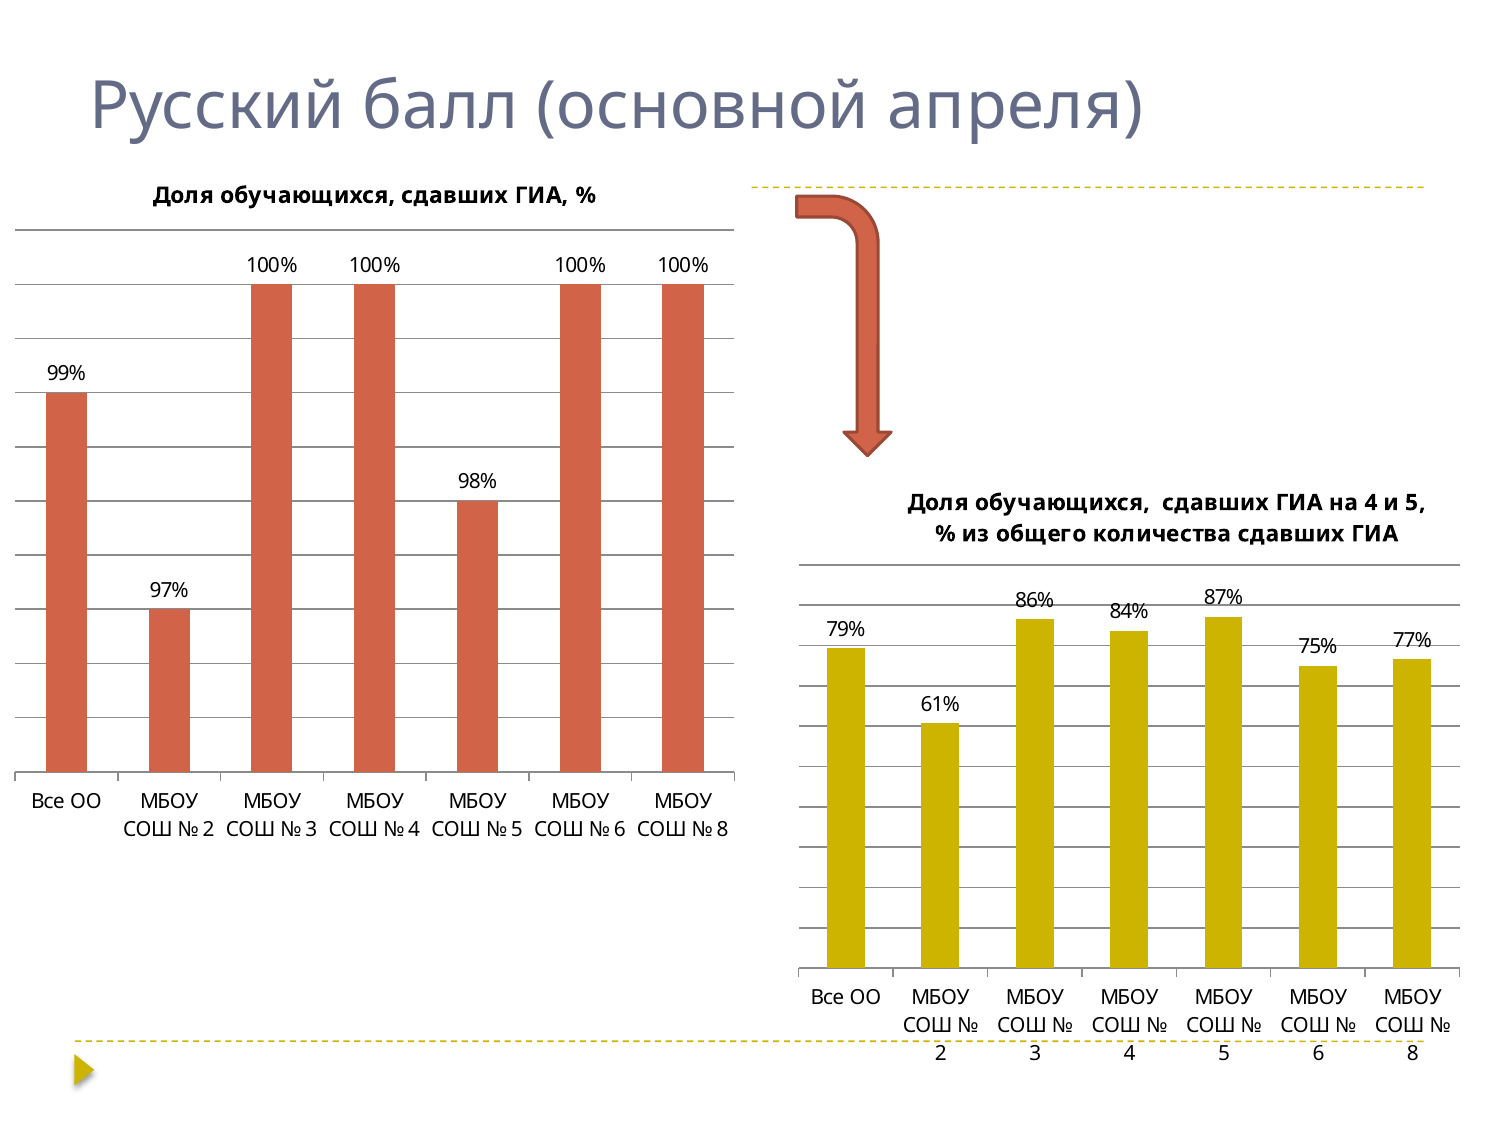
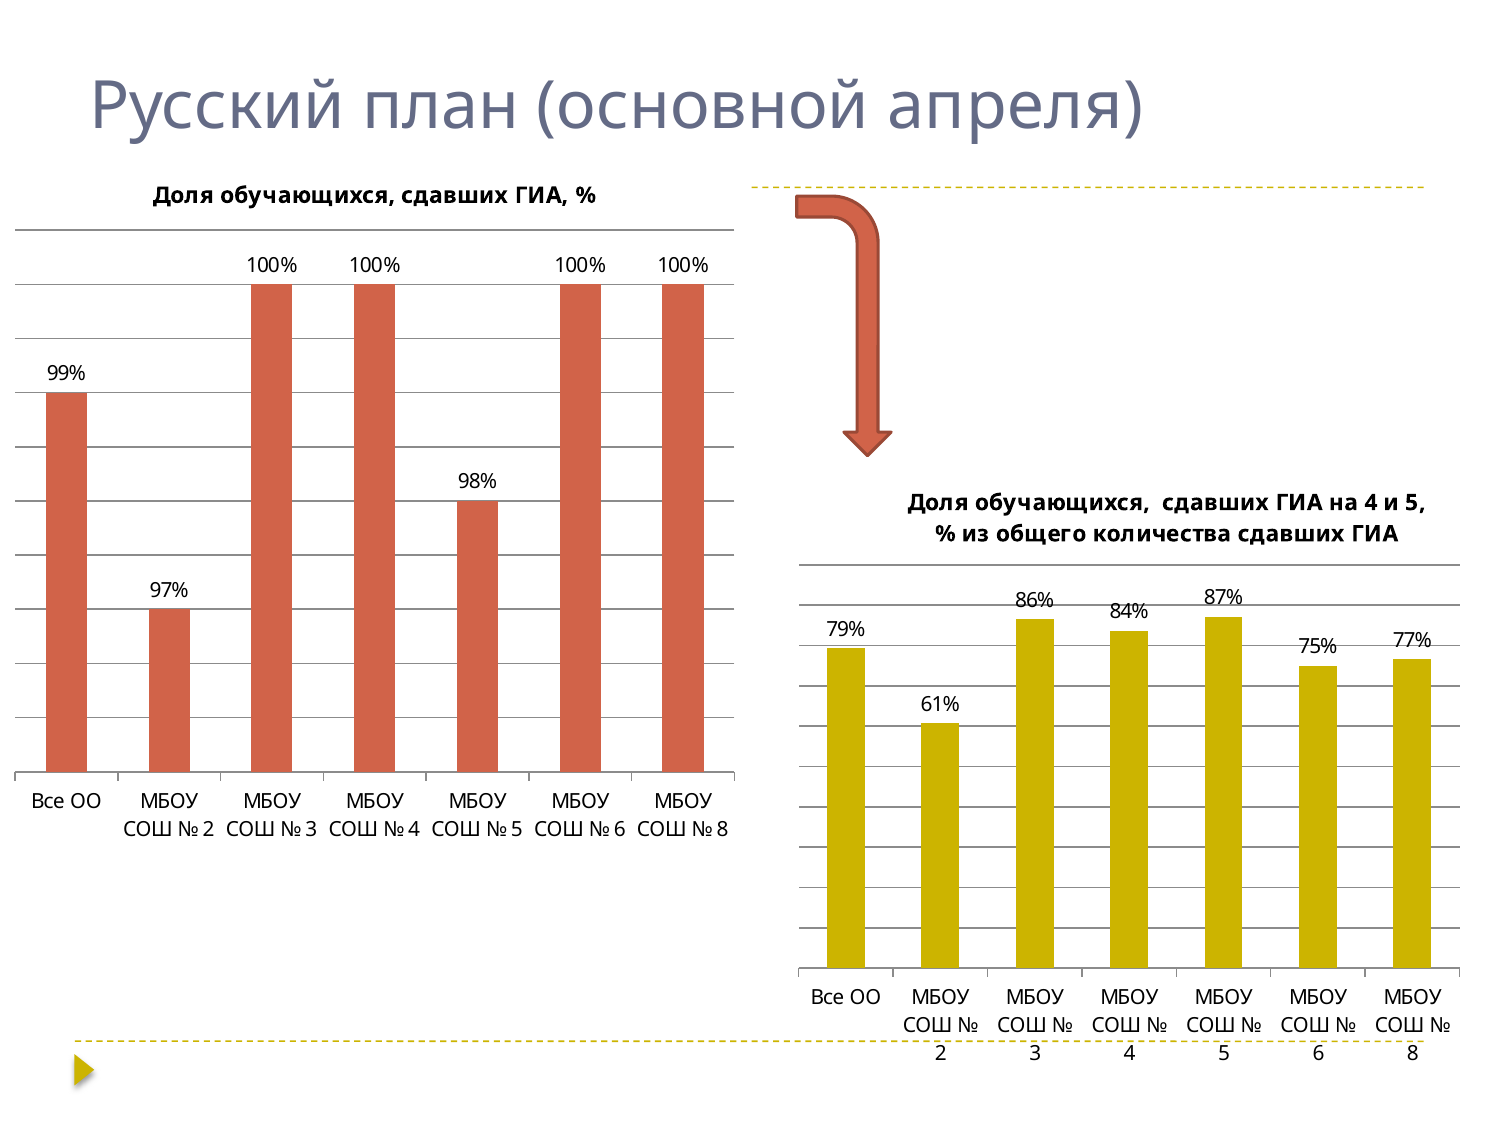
балл: балл -> план (441, 106)
